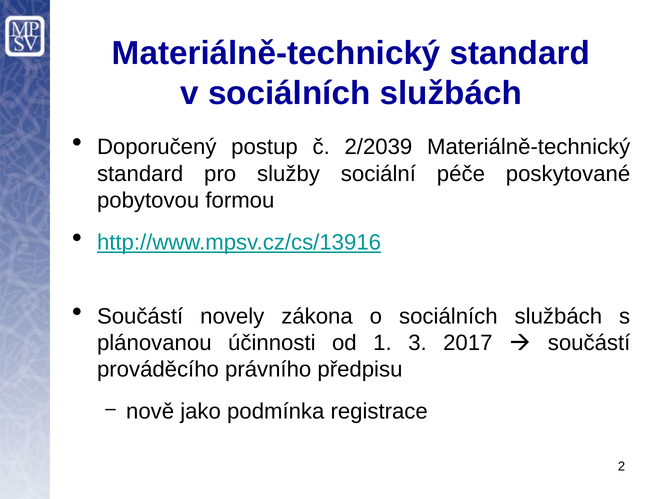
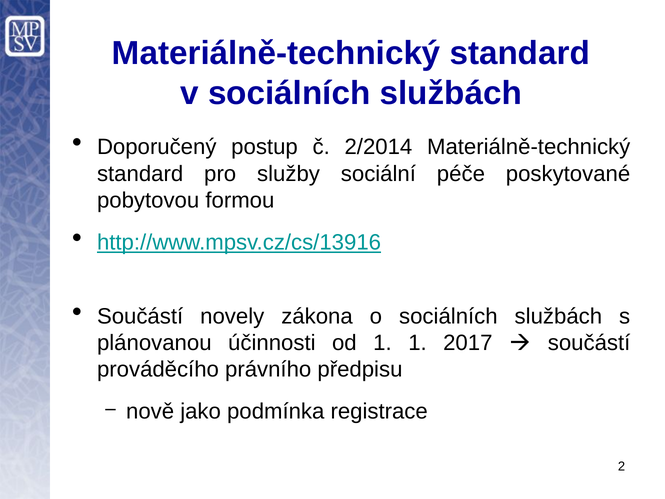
2/2039: 2/2039 -> 2/2014 (378, 147)
1 3: 3 -> 1 (417, 343)
